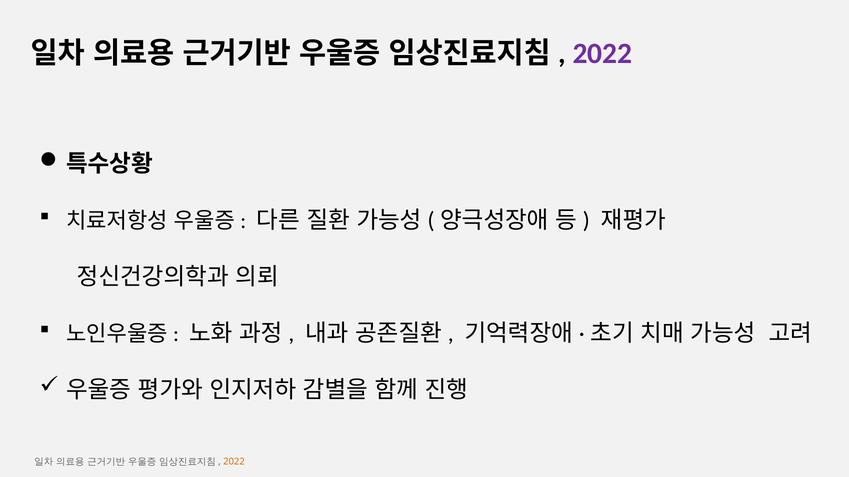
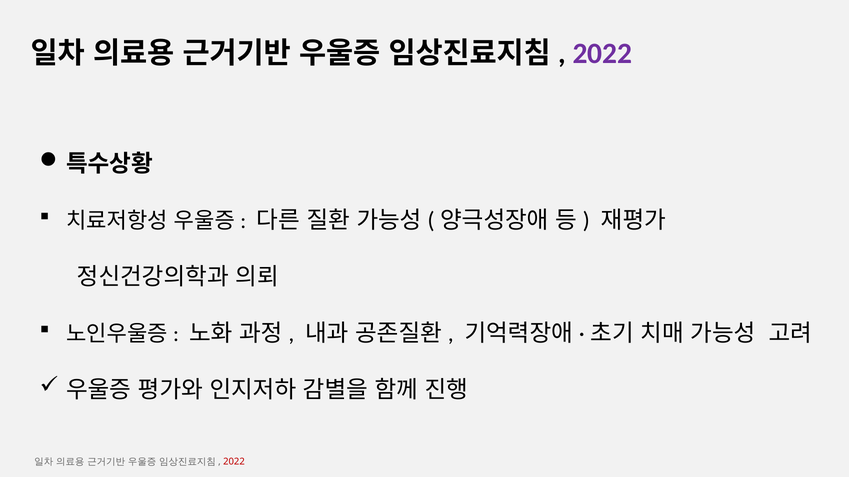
2022 colour: orange -> red (234, 462)
